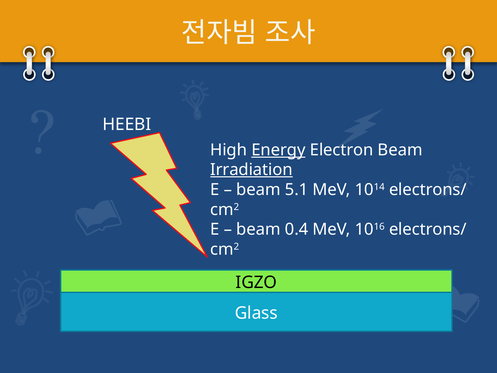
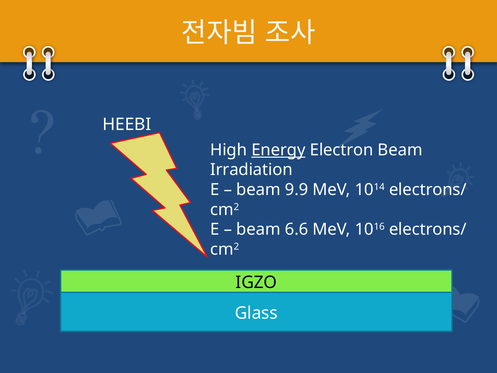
Irradiation underline: present -> none (251, 170)
5.1: 5.1 -> 9.9 (297, 190)
0.4: 0.4 -> 6.6 (297, 229)
